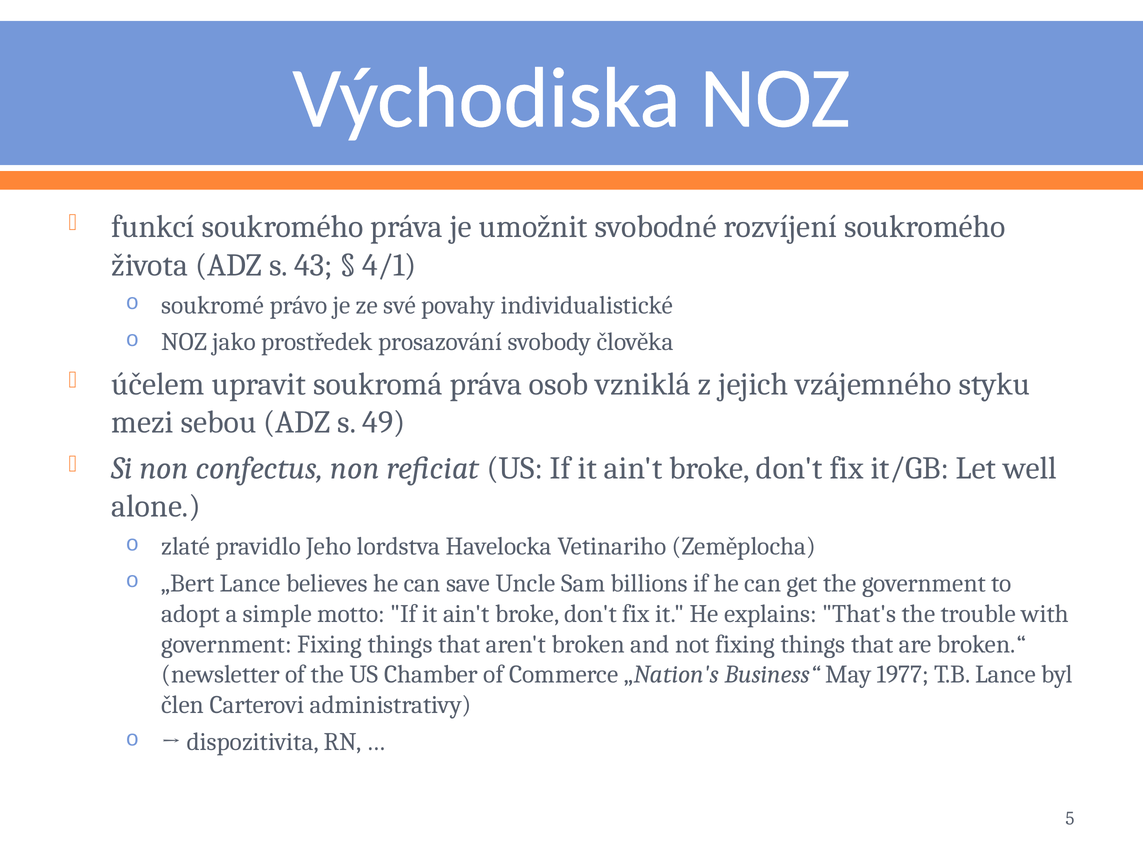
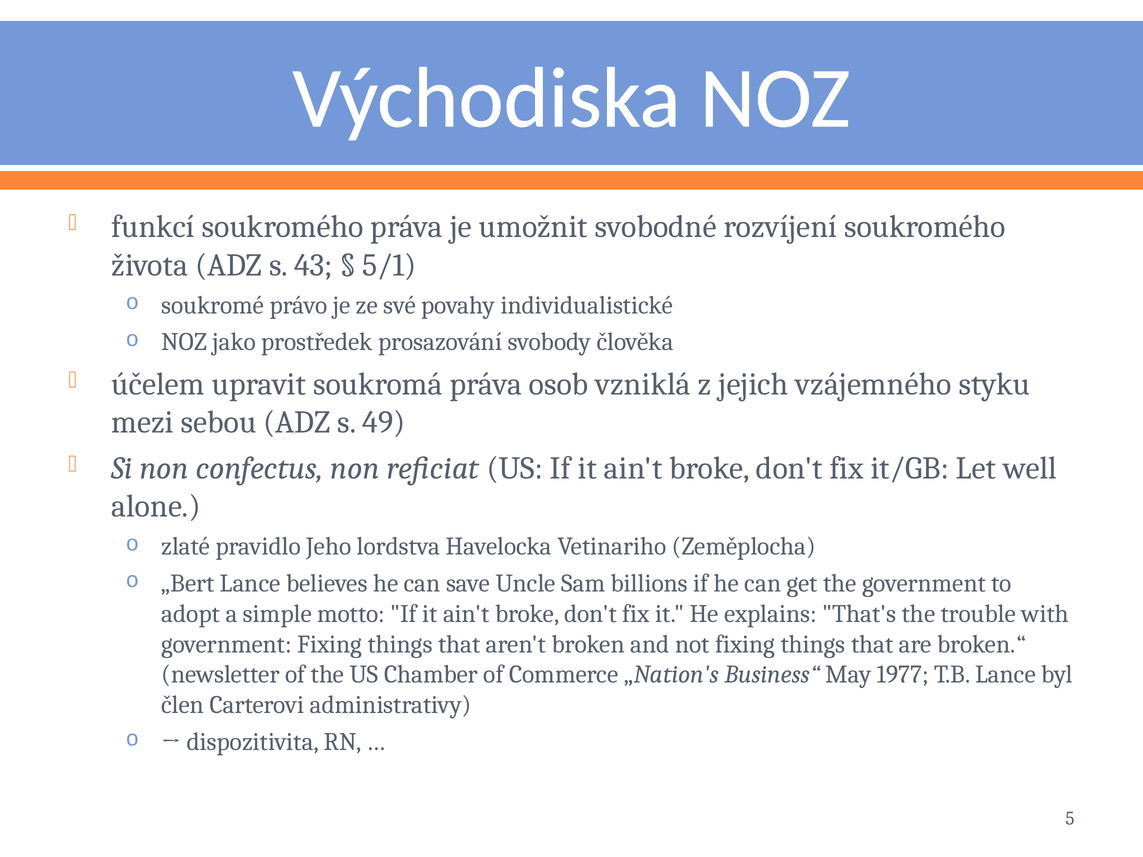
4/1: 4/1 -> 5/1 (389, 265)
